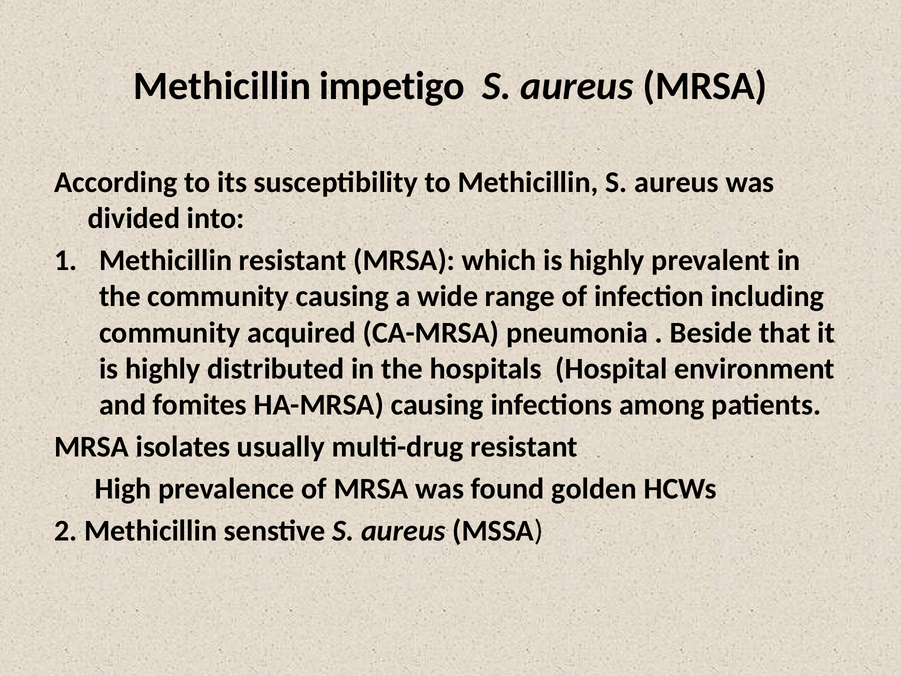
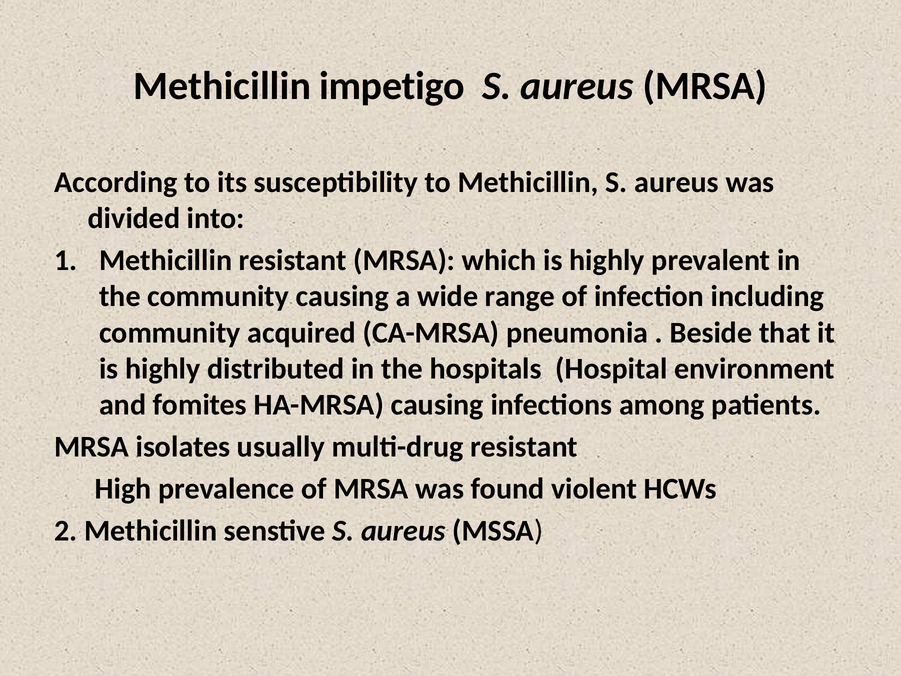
golden: golden -> violent (594, 489)
